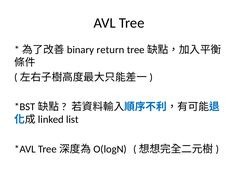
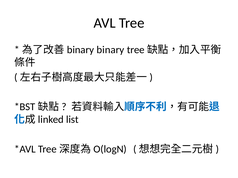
return: return -> binary (110, 50)
